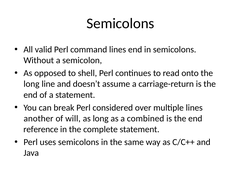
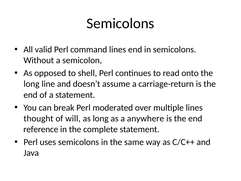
considered: considered -> moderated (113, 107)
another: another -> thought (38, 118)
combined: combined -> anywhere (146, 118)
